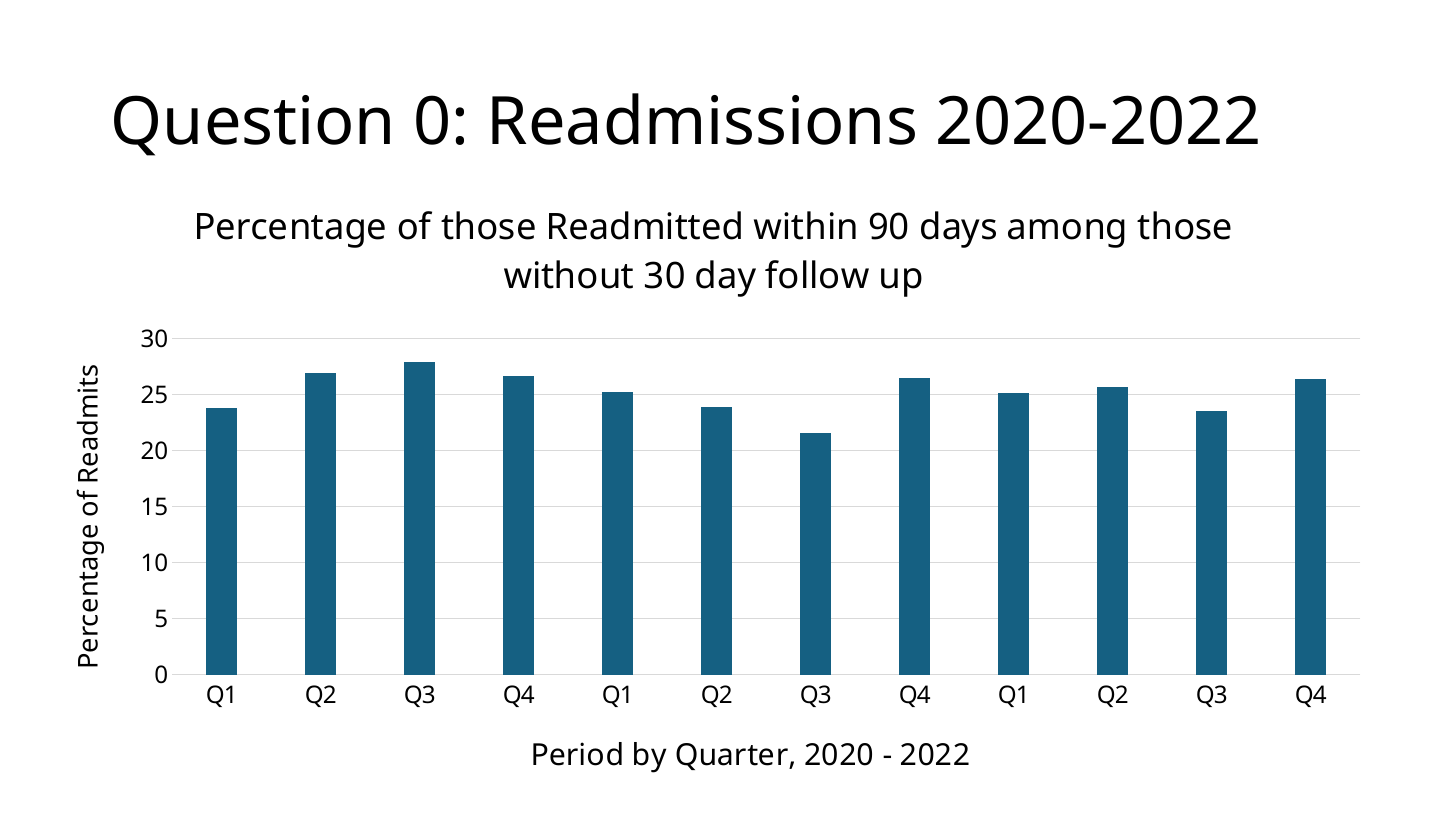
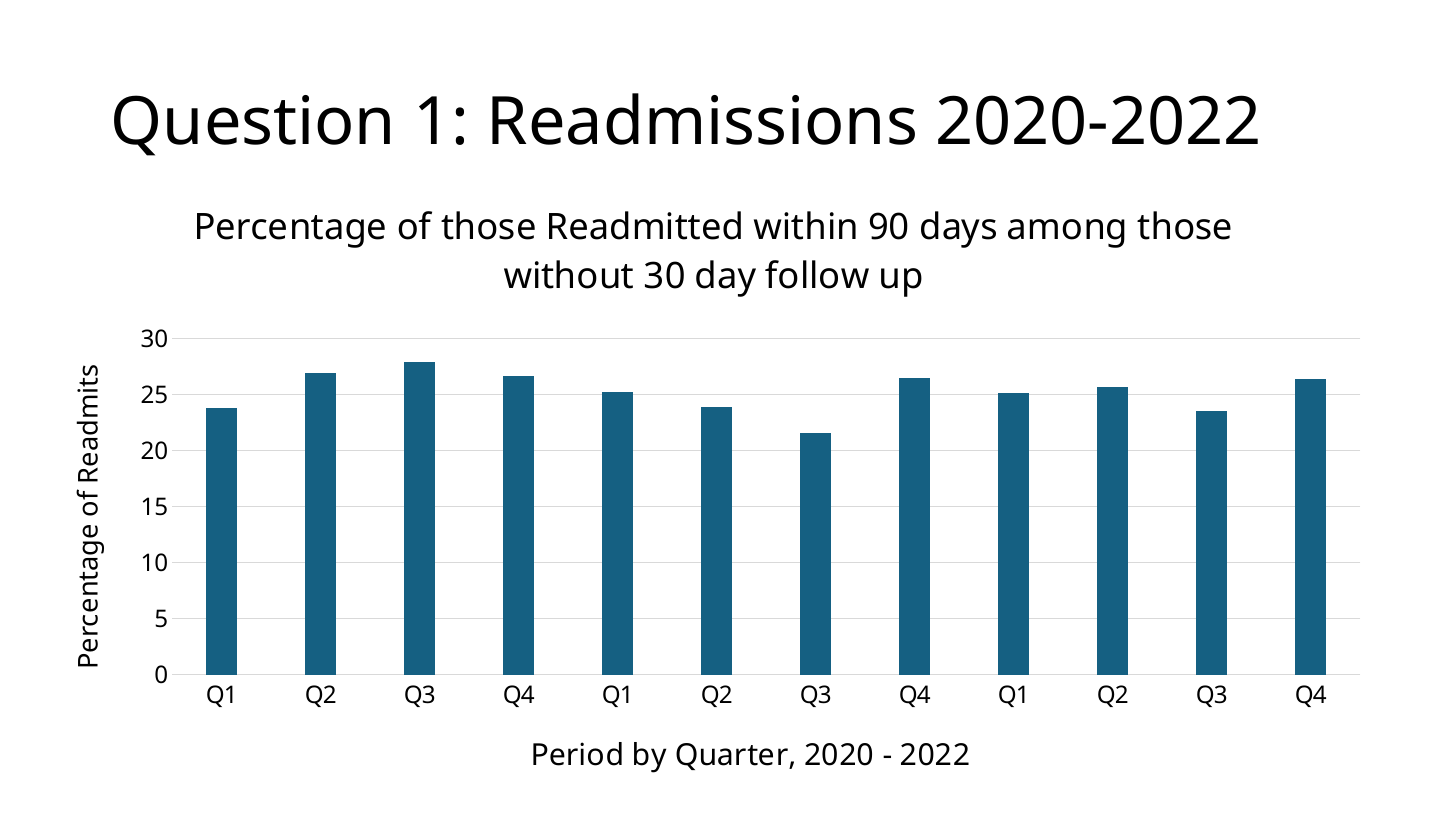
Question 0: 0 -> 1 (441, 122)
